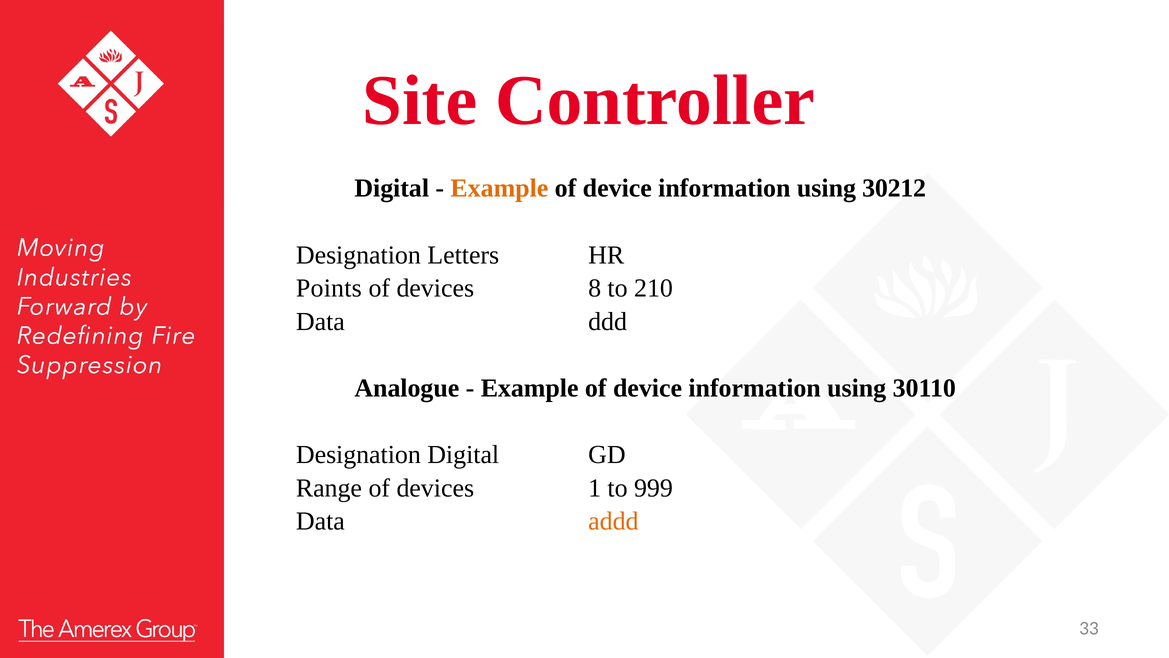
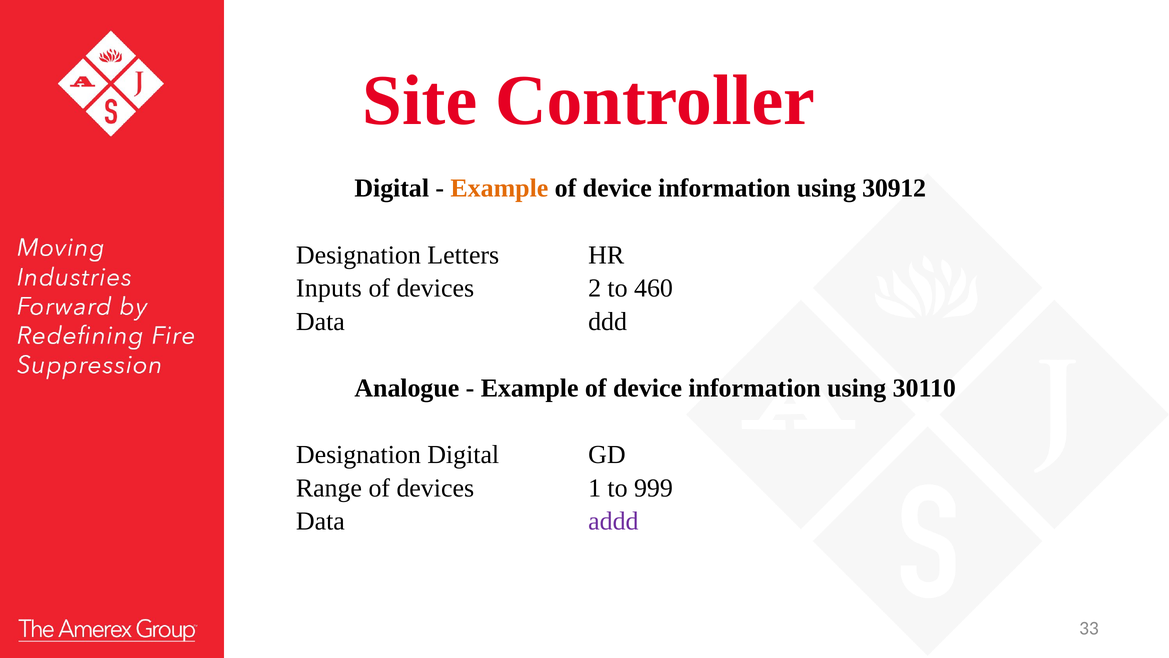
30212: 30212 -> 30912 (894, 188)
Points: Points -> Inputs (329, 288)
8: 8 -> 2 (595, 288)
210: 210 -> 460 (654, 288)
addd colour: orange -> purple (613, 522)
